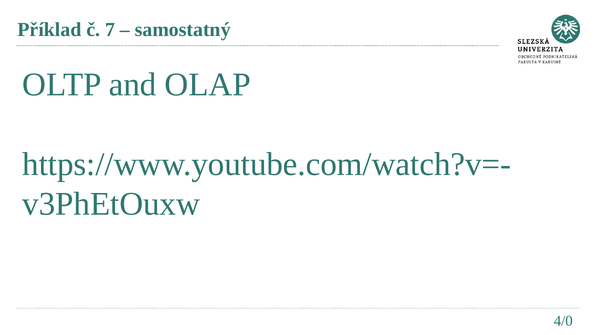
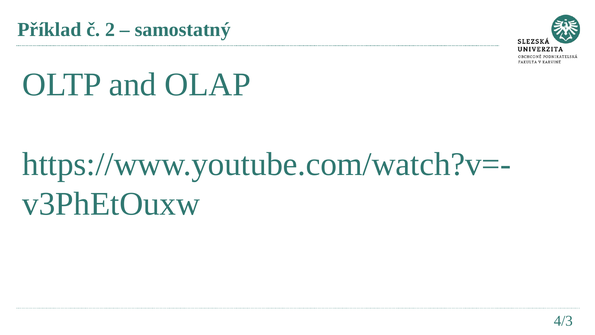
7: 7 -> 2 (110, 30)
4/0: 4/0 -> 4/3 (563, 321)
